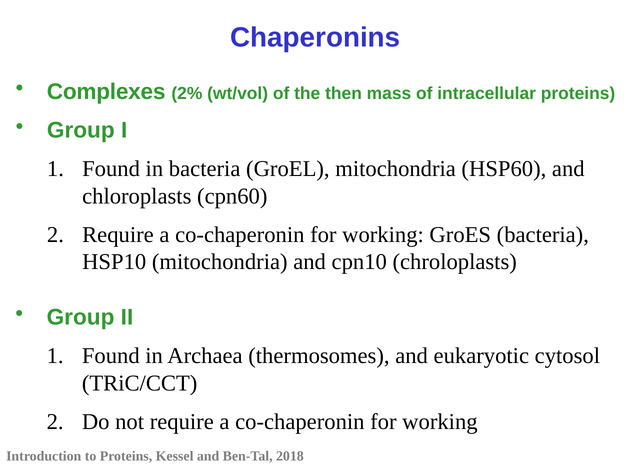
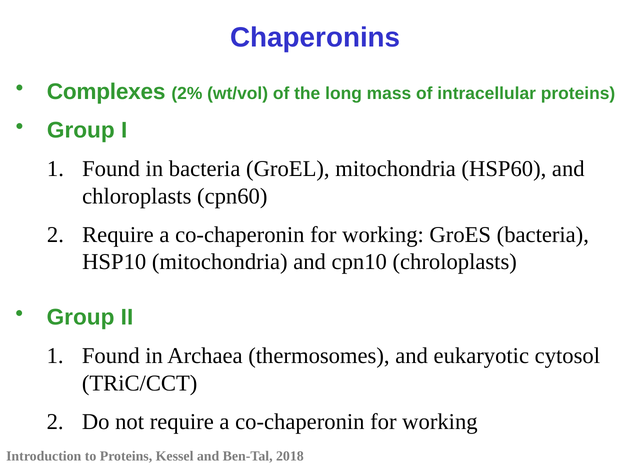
then: then -> long (344, 94)
